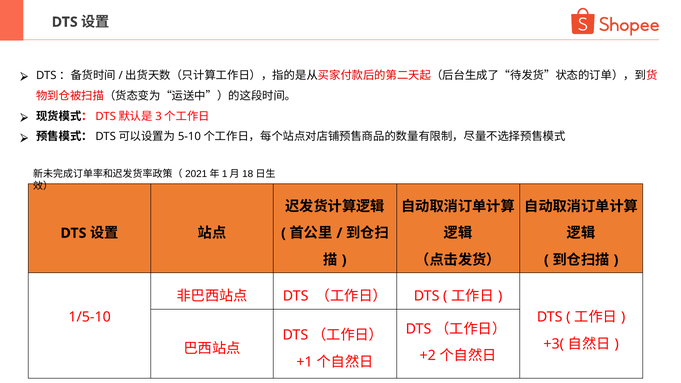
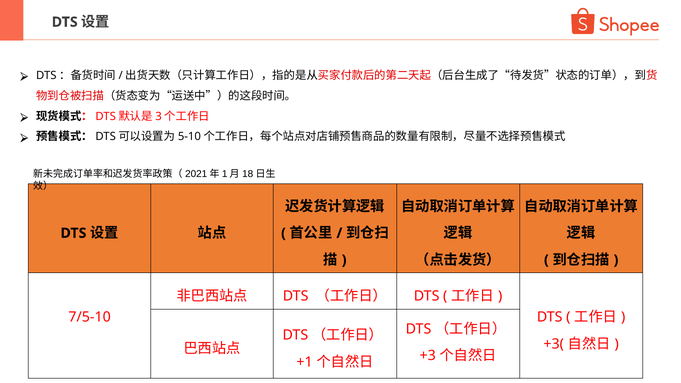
1/5-10: 1/5-10 -> 7/5-10 (90, 317)
+2: +2 -> +3 (428, 356)
